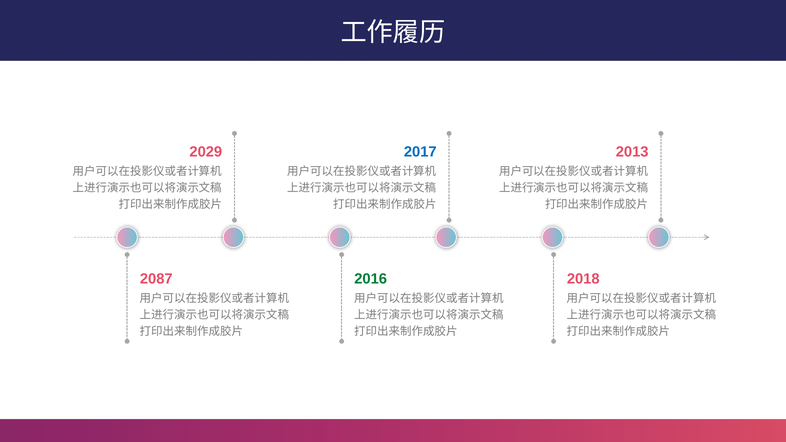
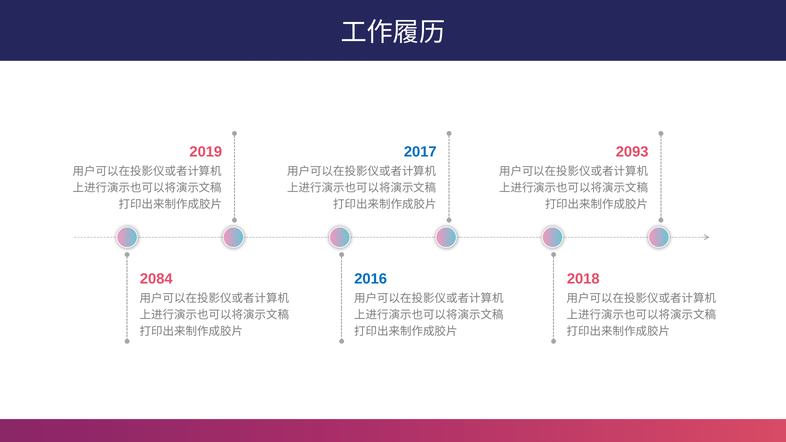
2029: 2029 -> 2019 (206, 152)
2013: 2013 -> 2093 (632, 152)
2087: 2087 -> 2084 (156, 279)
2016 colour: green -> blue (371, 279)
